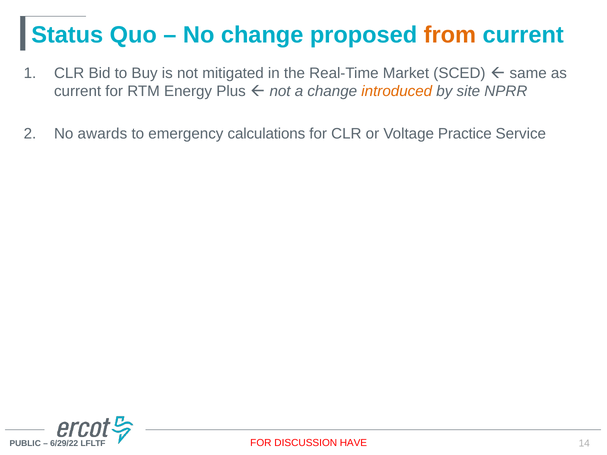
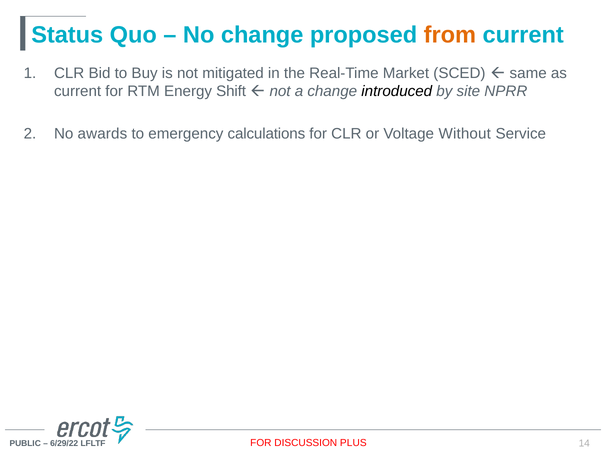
Plus: Plus -> Shift (231, 91)
introduced colour: orange -> black (397, 91)
Practice: Practice -> Without (465, 134)
HAVE: HAVE -> PLUS (353, 443)
